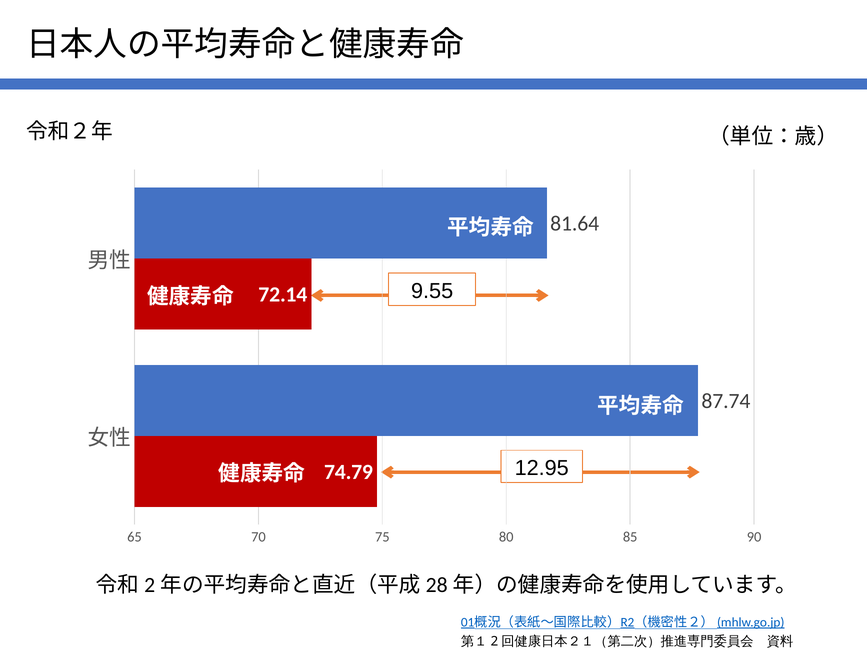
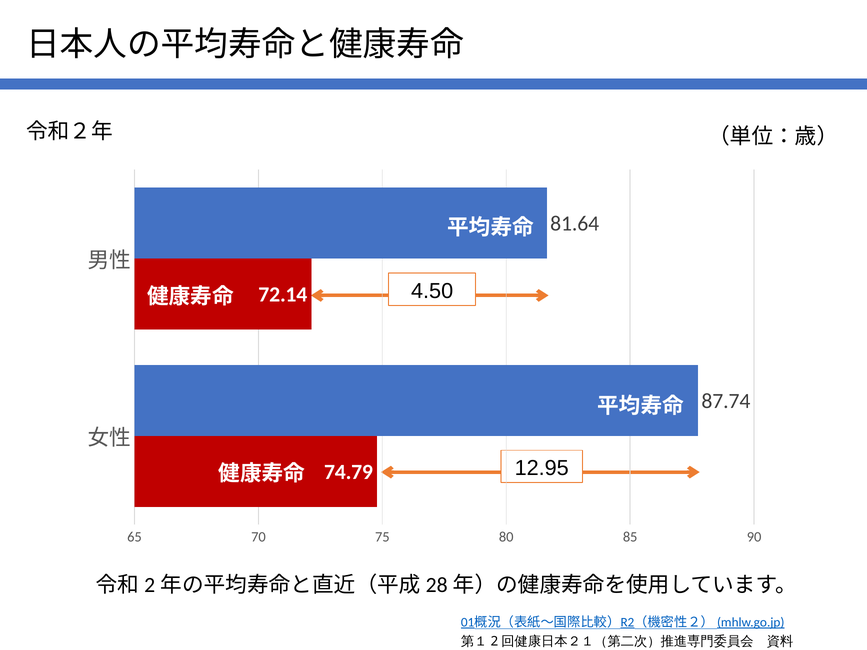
9.55: 9.55 -> 4.50 (432, 291)
